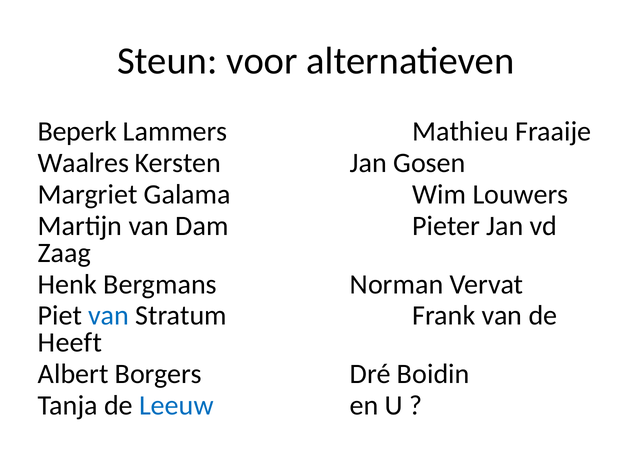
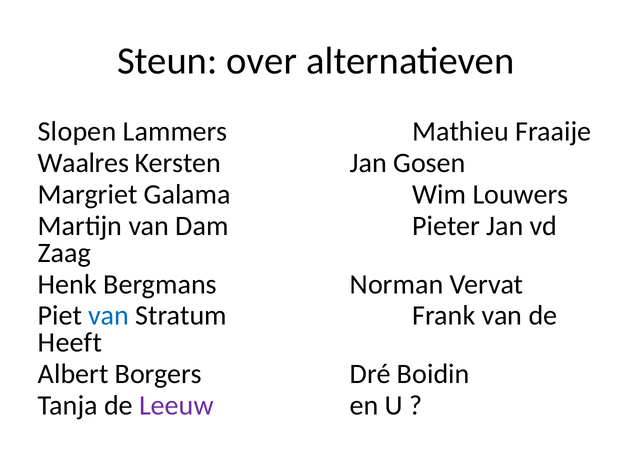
voor: voor -> over (262, 61)
Beperk: Beperk -> Slopen (77, 131)
Leeuw colour: blue -> purple (176, 406)
